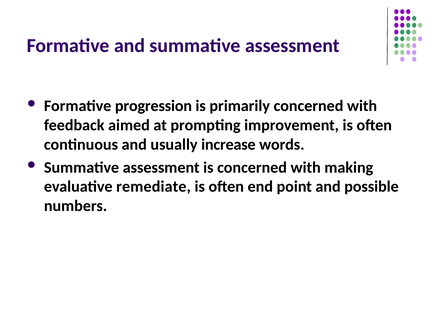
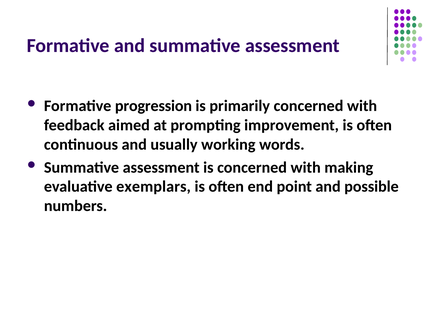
increase: increase -> working (228, 145)
remediate: remediate -> exemplars (153, 187)
